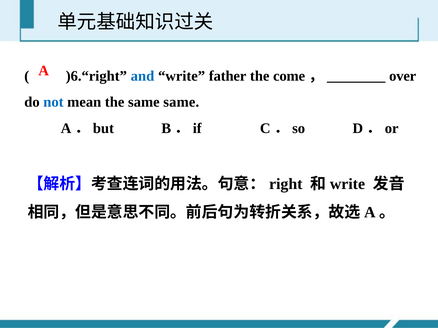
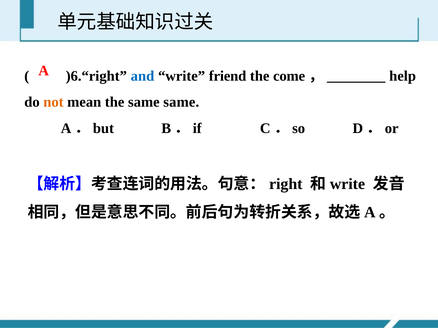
father: father -> friend (228, 76)
over: over -> help (403, 76)
not colour: blue -> orange (53, 102)
